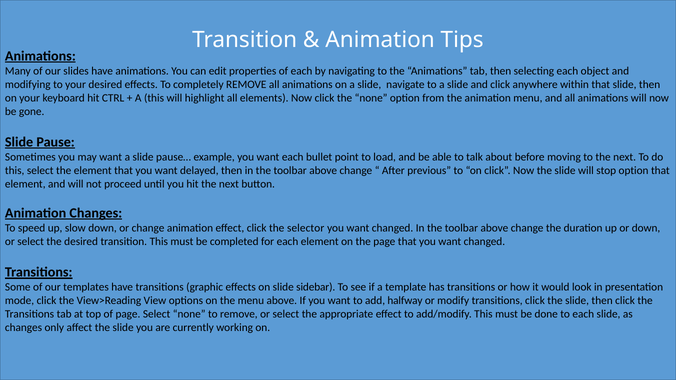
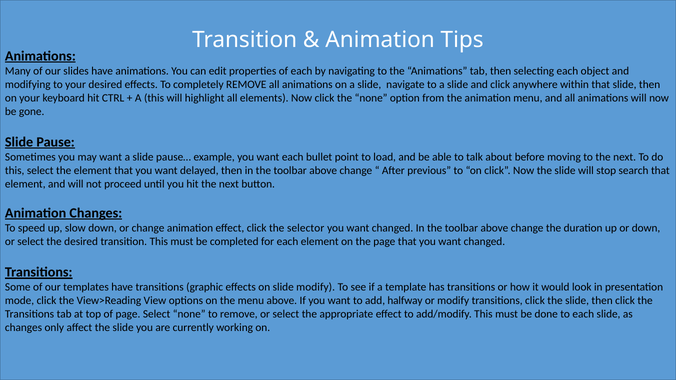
stop option: option -> search (634, 171)
slide sidebar: sidebar -> modify (316, 287)
